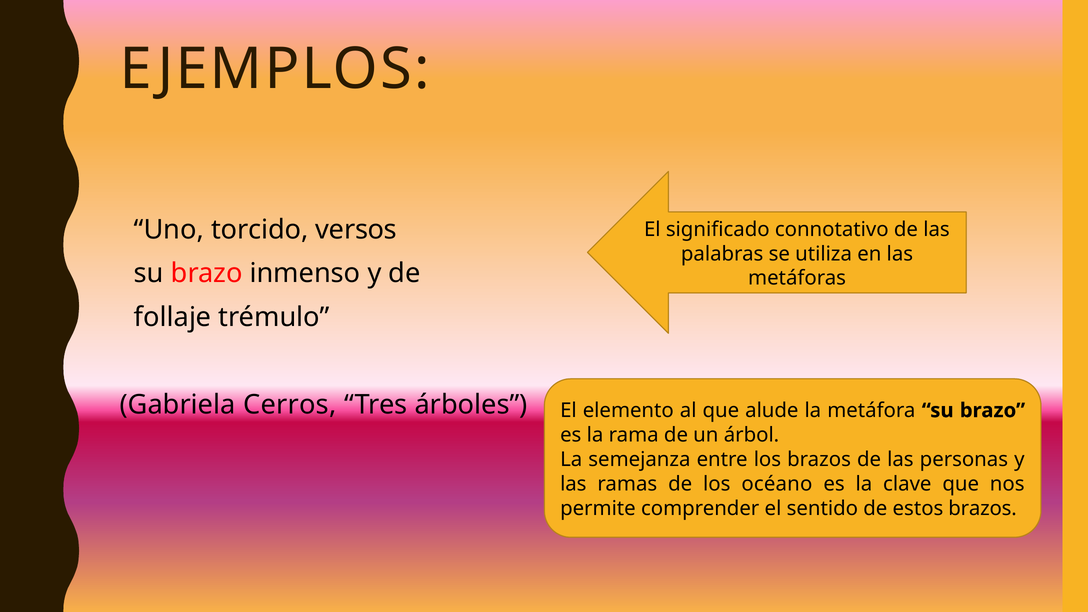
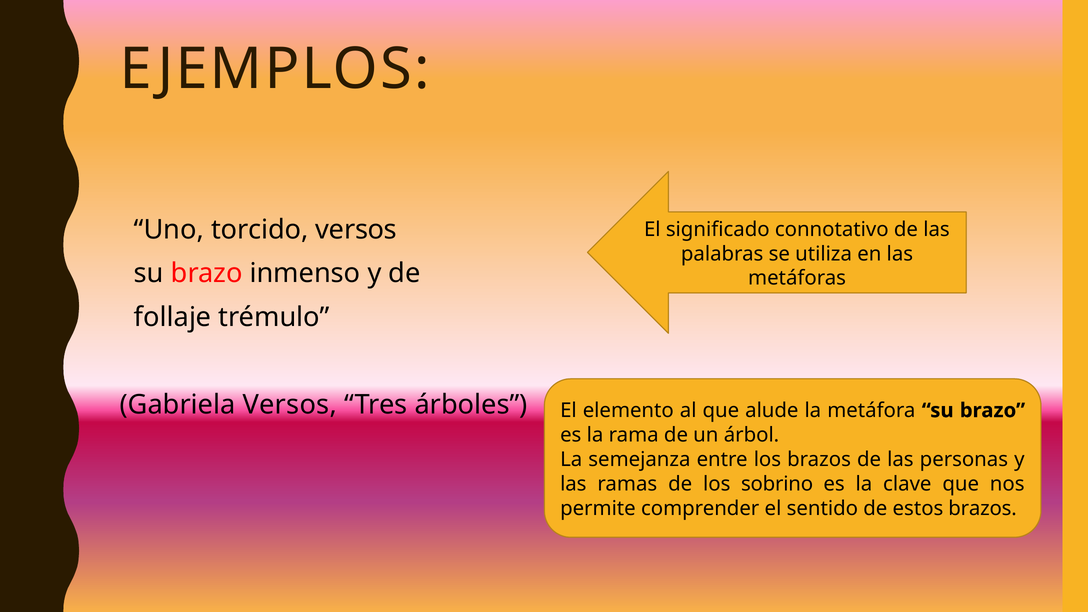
Gabriela Cerros: Cerros -> Versos (290, 405)
océano: océano -> sobrino (777, 484)
